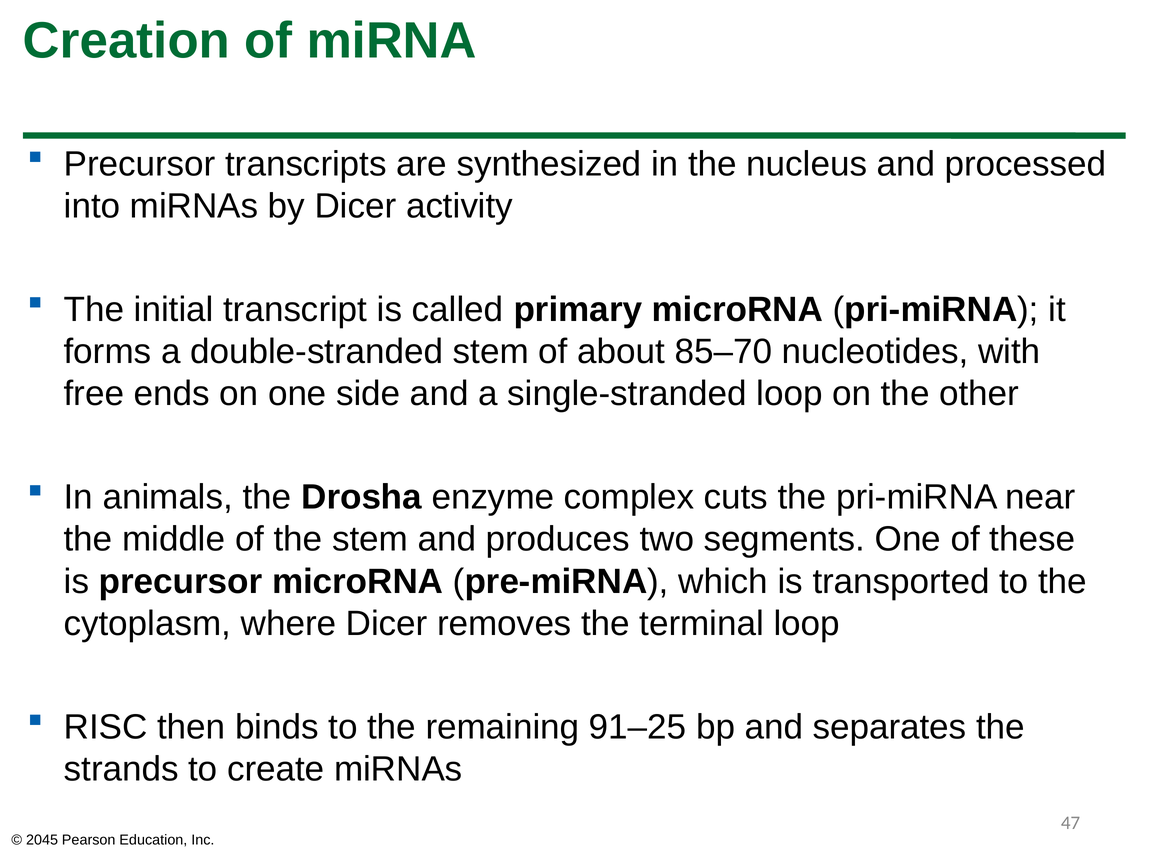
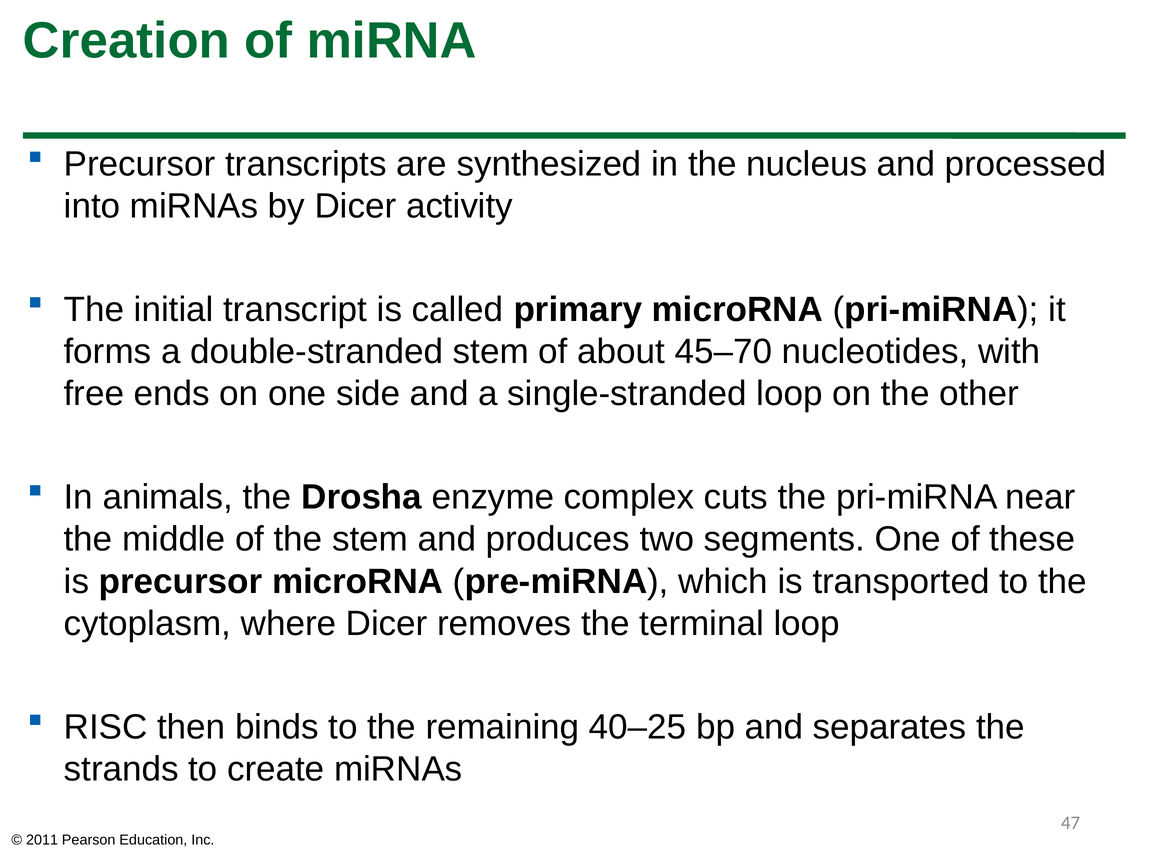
85–70: 85–70 -> 45–70 (723, 352)
91–25: 91–25 -> 40–25 (638, 727)
2045: 2045 -> 2011 (42, 840)
